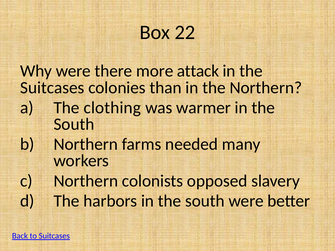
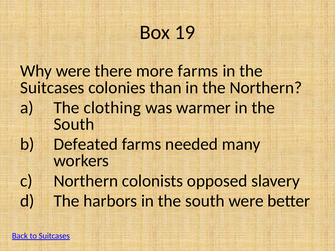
22: 22 -> 19 (185, 32)
more attack: attack -> farms (198, 71)
Northern: Northern -> Defeated (86, 144)
